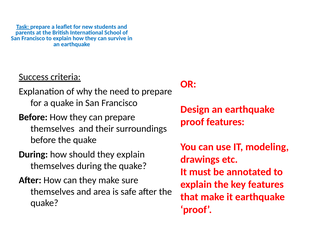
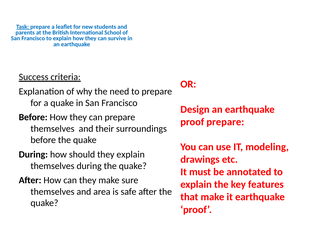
proof features: features -> prepare (225, 122)
